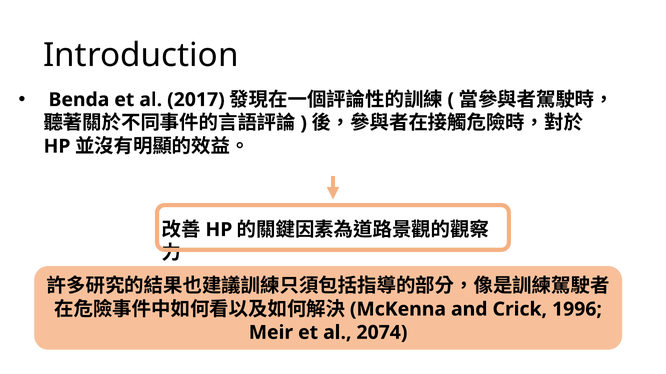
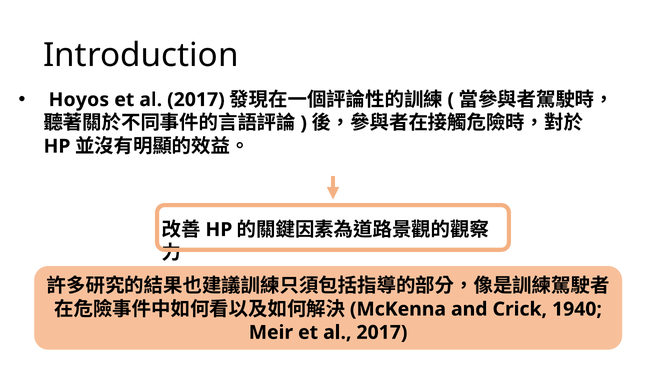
Benda: Benda -> Hoyos (79, 100)
1996: 1996 -> 1940 (577, 310)
Meir et al 2074: 2074 -> 2017 (382, 333)
